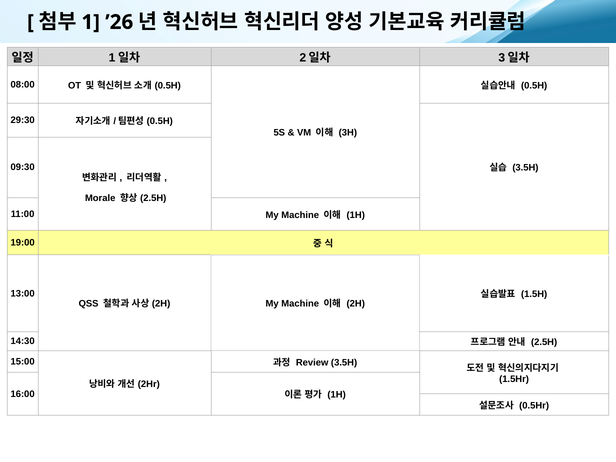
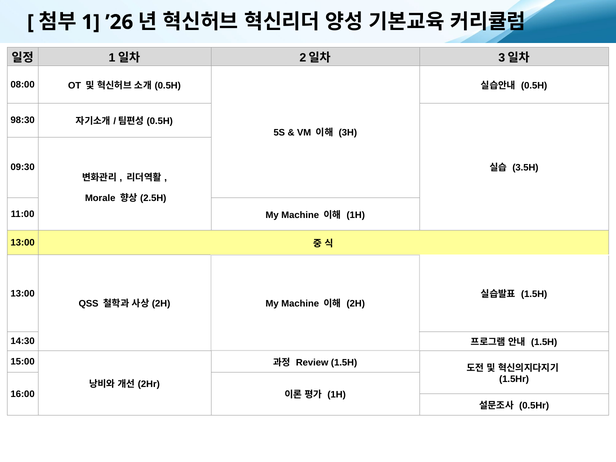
29:30: 29:30 -> 98:30 (23, 120)
19:00: 19:00 -> 13:00 (23, 243)
2.5H: 2.5H -> 1.5H (544, 342)
Review 3.5H: 3.5H -> 1.5H (344, 363)
